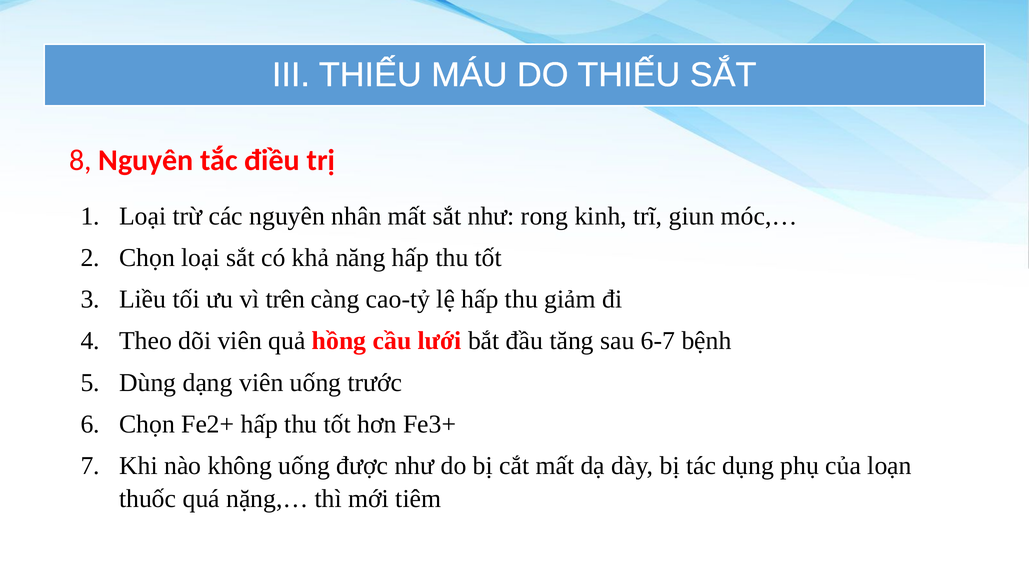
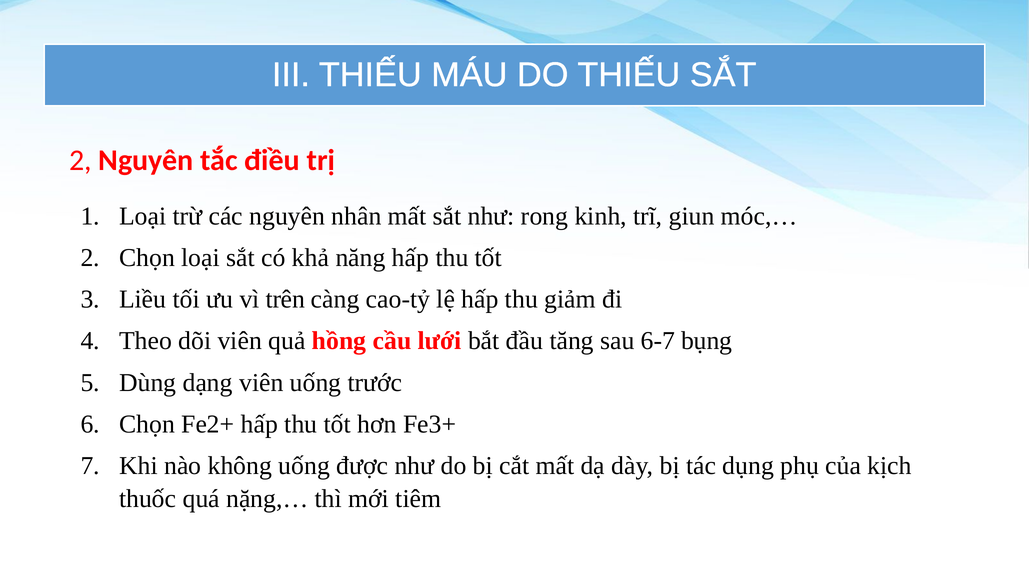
8: 8 -> 2 (80, 160)
bệnh: bệnh -> bụng (707, 341)
loạn: loạn -> kịch (890, 466)
